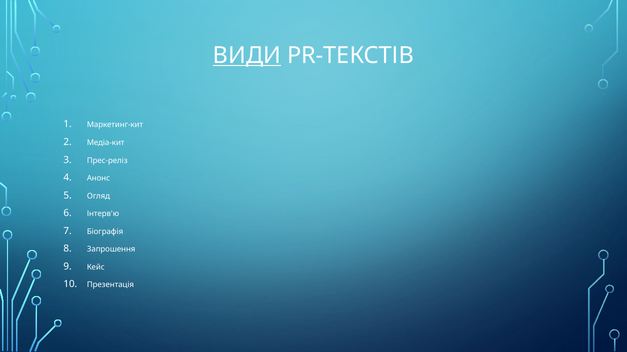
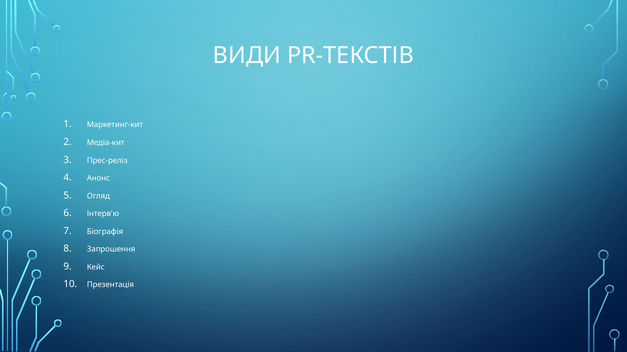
ВИДИ underline: present -> none (247, 56)
